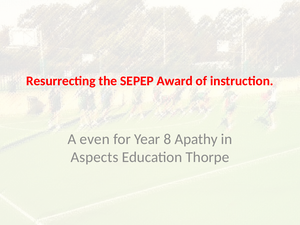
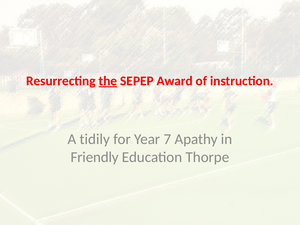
the underline: none -> present (108, 81)
even: even -> tidily (95, 139)
8: 8 -> 7 (167, 139)
Aspects: Aspects -> Friendly (95, 157)
